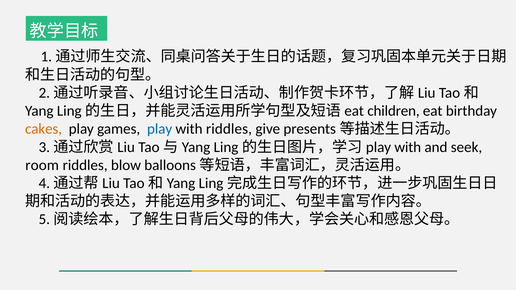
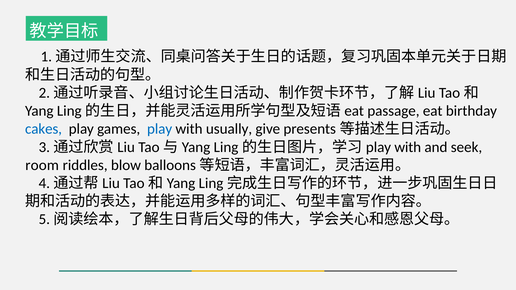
children: children -> passage (393, 111)
cakes colour: orange -> blue (44, 129)
with riddles: riddles -> usually (229, 129)
